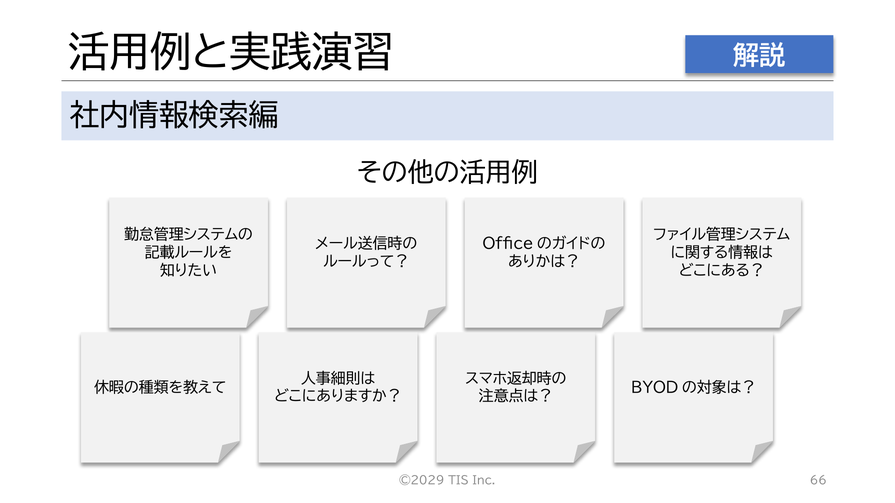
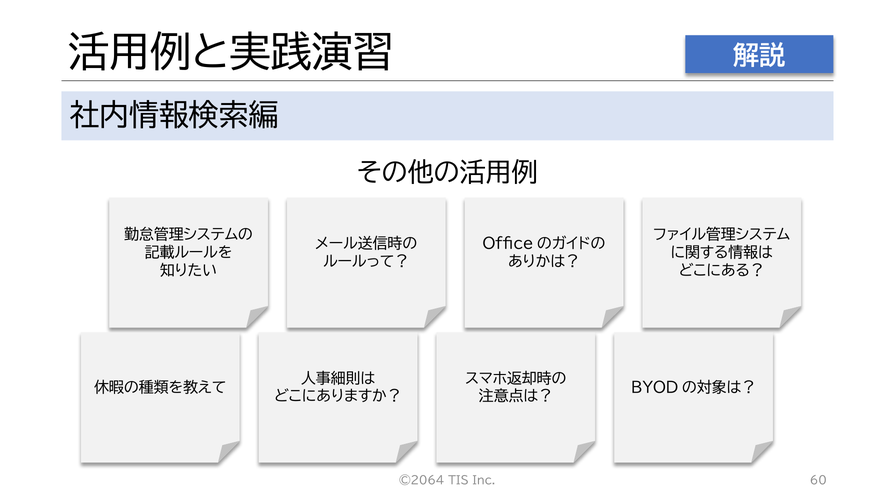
©2029: ©2029 -> ©2064 (422, 481)
66: 66 -> 60 (818, 481)
